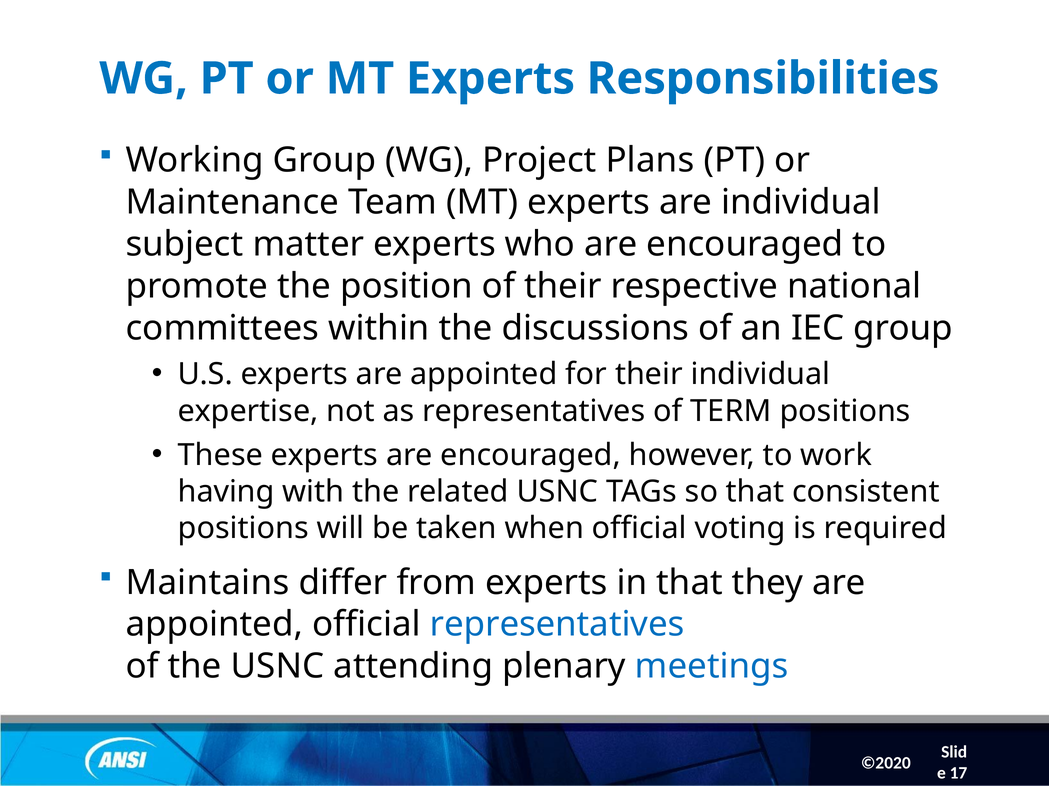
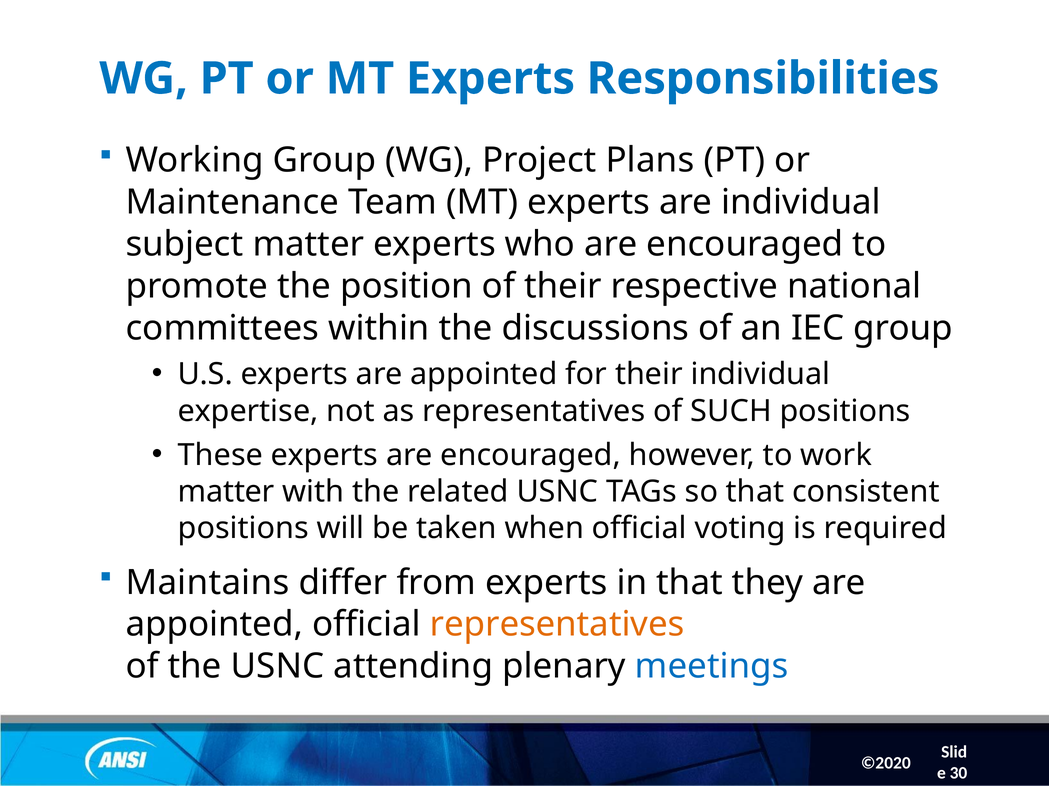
TERM: TERM -> SUCH (731, 411)
having: having -> matter (226, 492)
representatives colour: blue -> orange (557, 625)
17: 17 -> 30 (958, 774)
